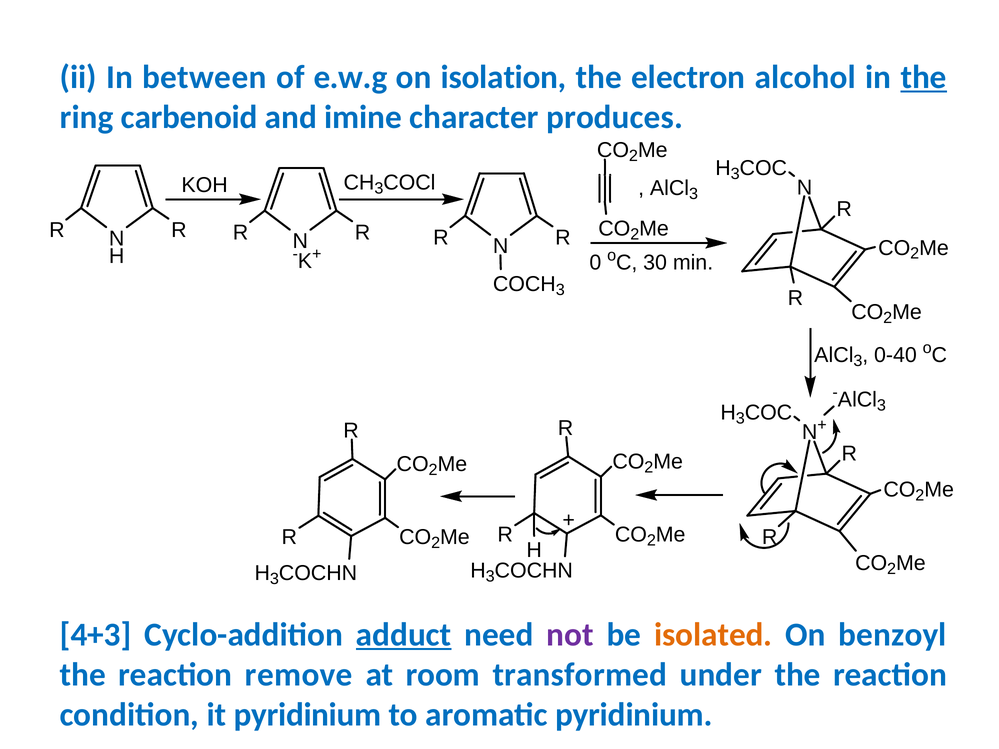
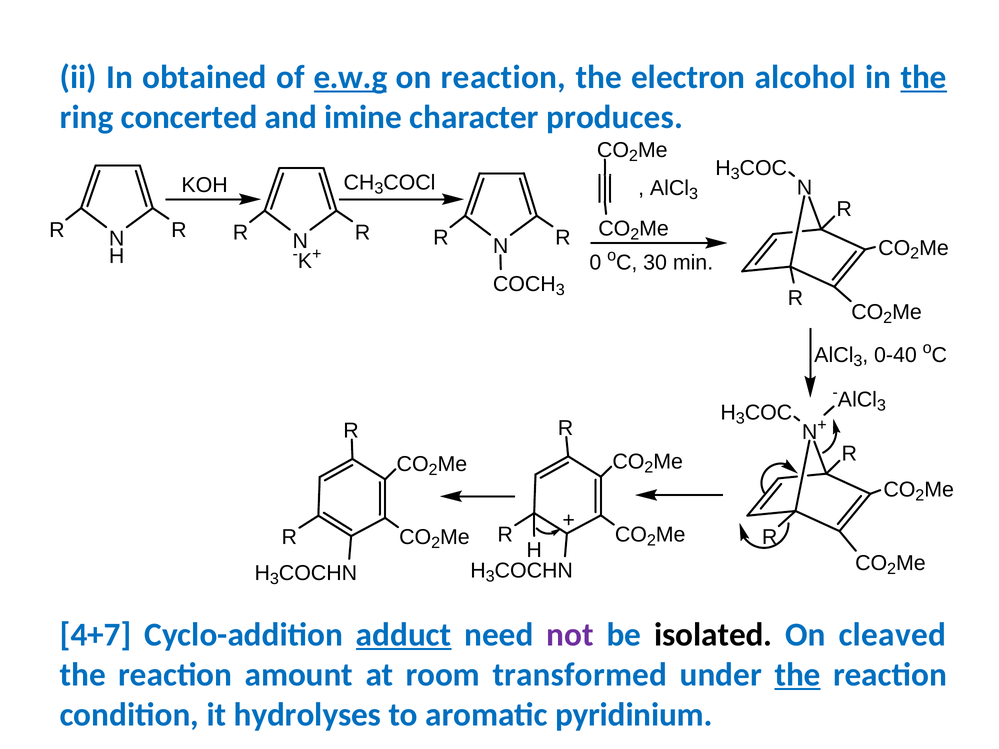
between: between -> obtained (204, 77)
e.w.g underline: none -> present (350, 77)
on isolation: isolation -> reaction (503, 77)
carbenoid: carbenoid -> concerted (189, 117)
4+3: 4+3 -> 4+7 (96, 635)
isolated colour: orange -> black (713, 635)
benzoyl: benzoyl -> cleaved (892, 635)
remove: remove -> amount (299, 675)
the underline: none -> present (798, 675)
it pyridinium: pyridinium -> hydrolyses (308, 715)
